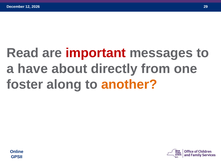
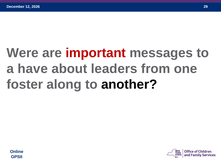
Read: Read -> Were (23, 53)
directly: directly -> leaders (114, 69)
another colour: orange -> black (129, 84)
